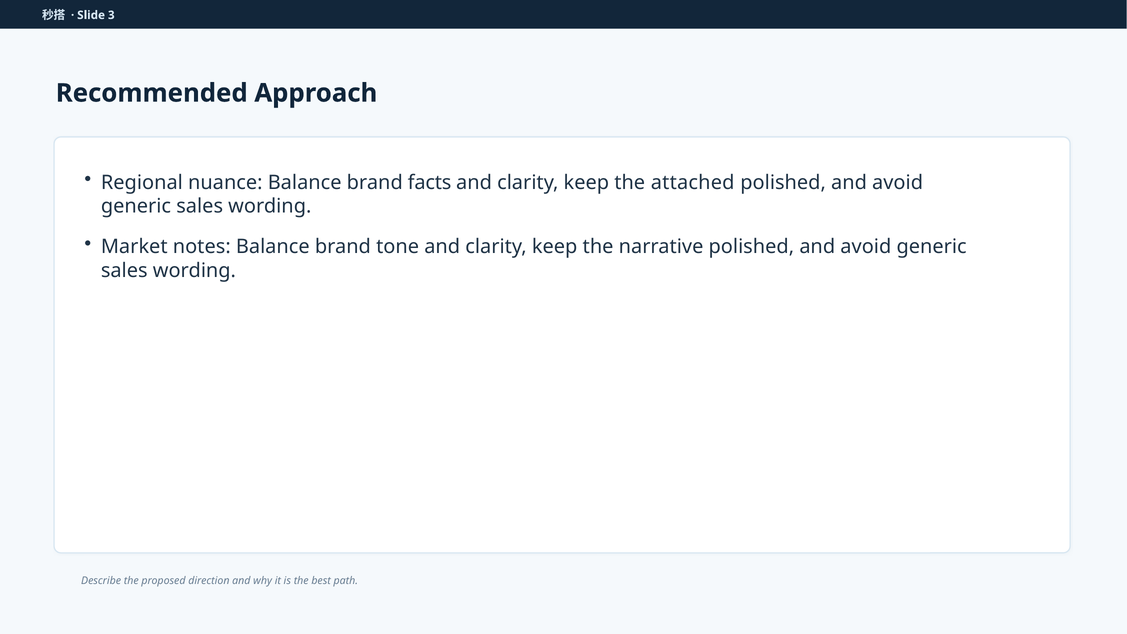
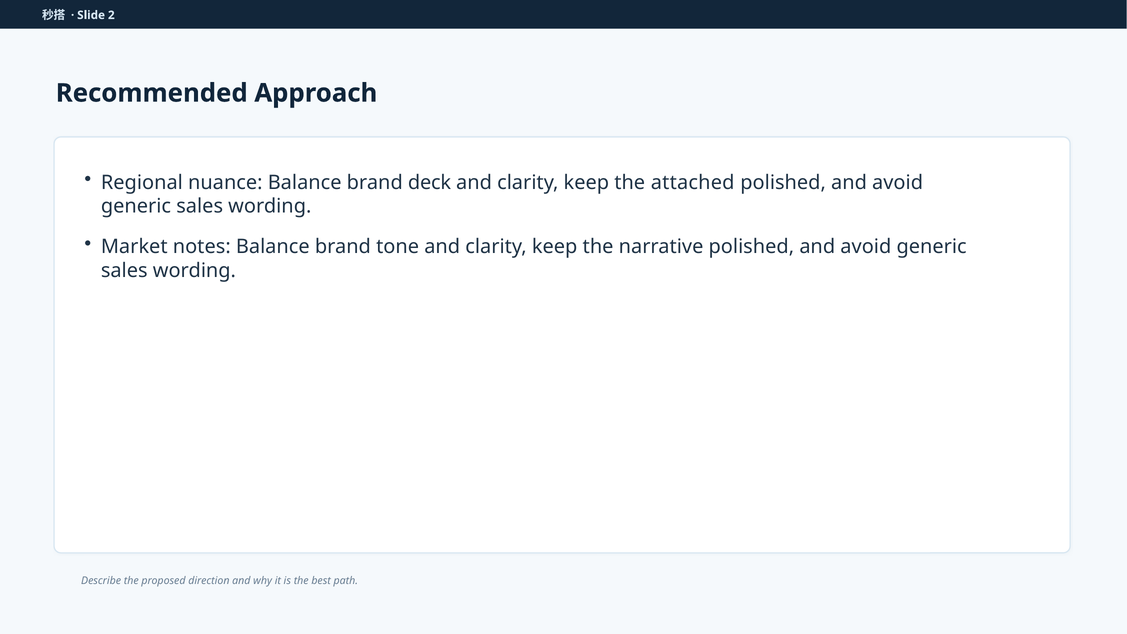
3: 3 -> 2 (111, 15)
facts: facts -> deck (430, 182)
